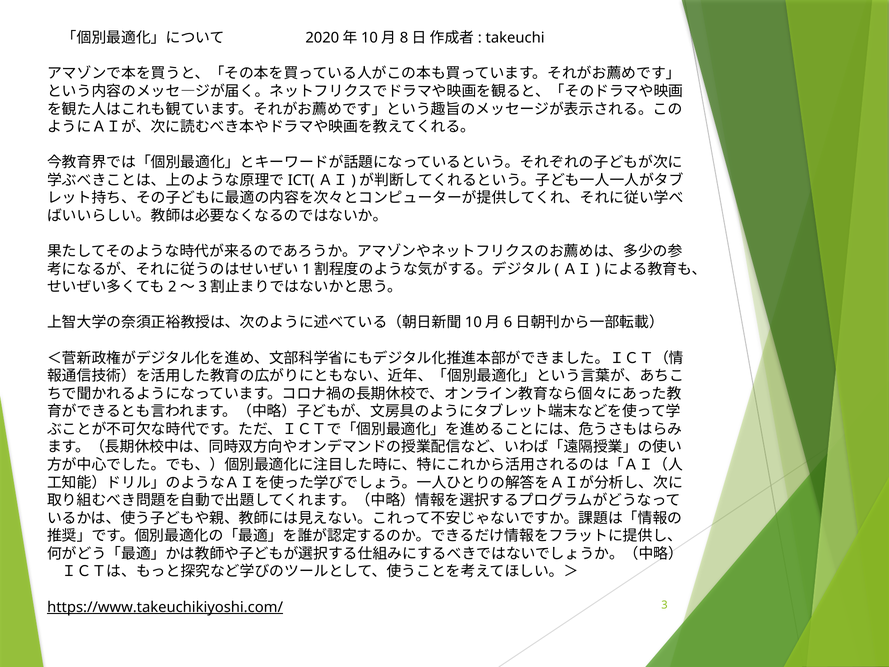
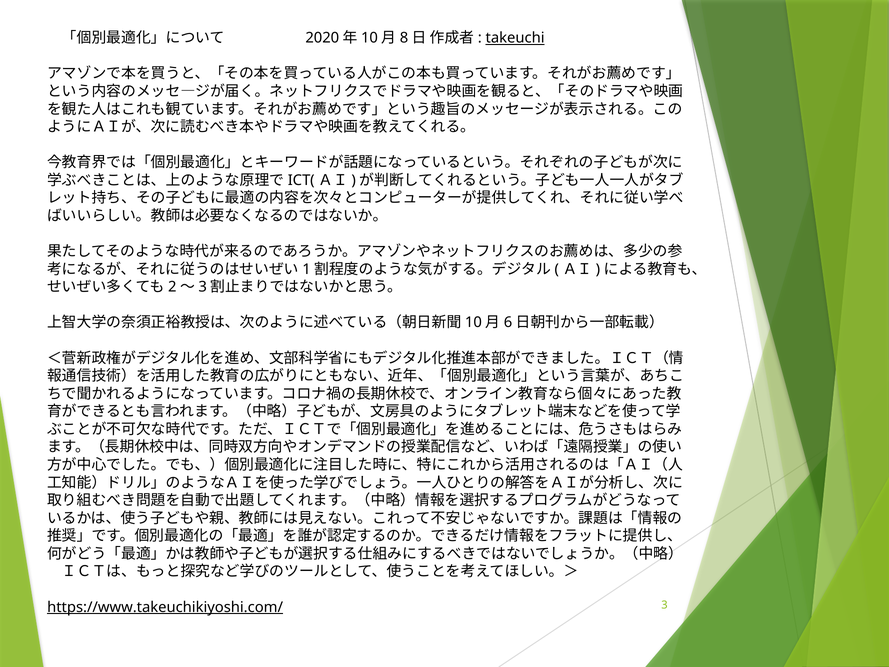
takeuchi underline: none -> present (515, 38)
